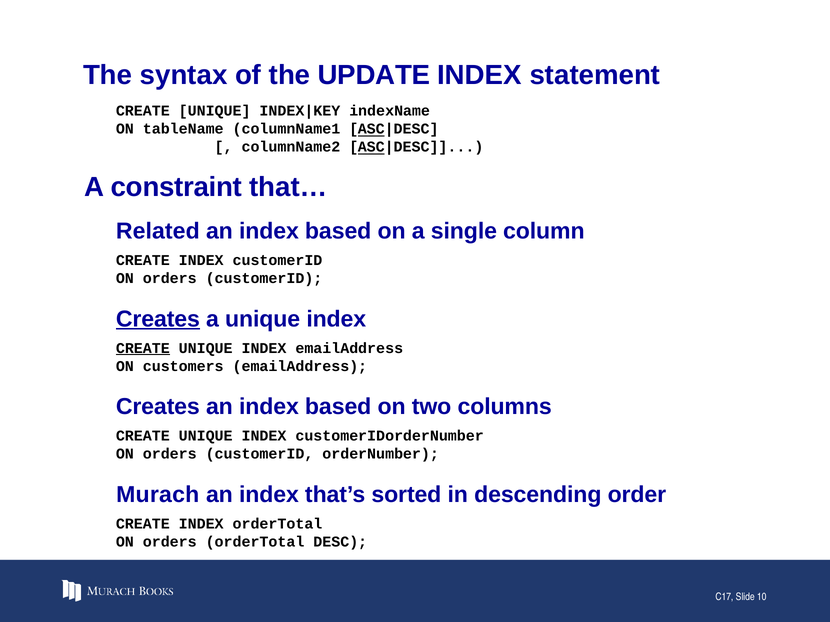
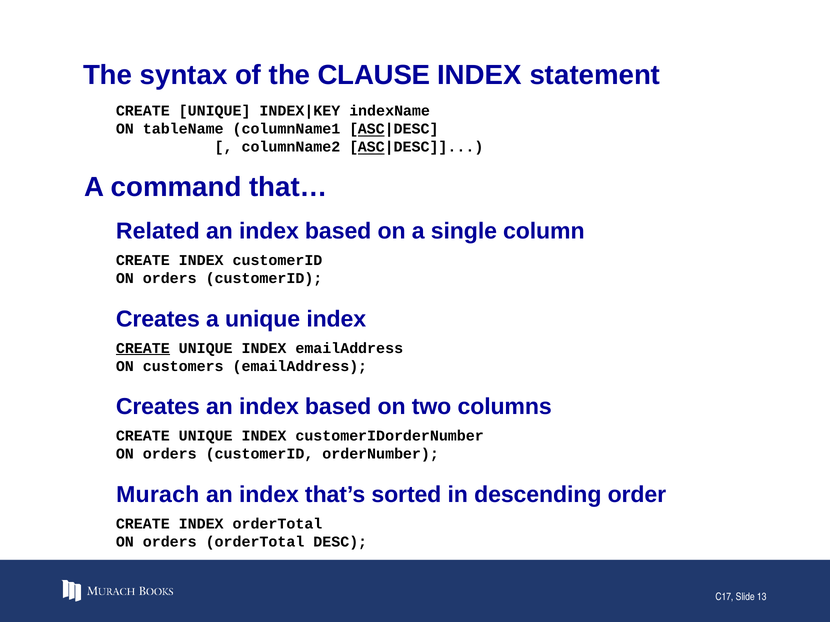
UPDATE: UPDATE -> CLAUSE (374, 75)
constraint: constraint -> command (176, 187)
Creates underline: present -> none (158, 319)
10: 10 -> 13 (762, 597)
